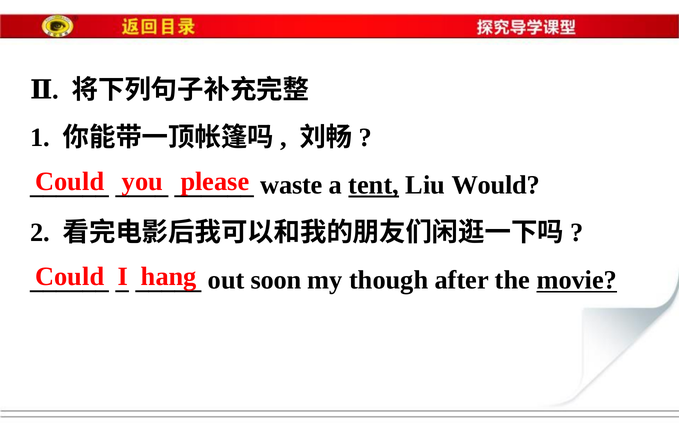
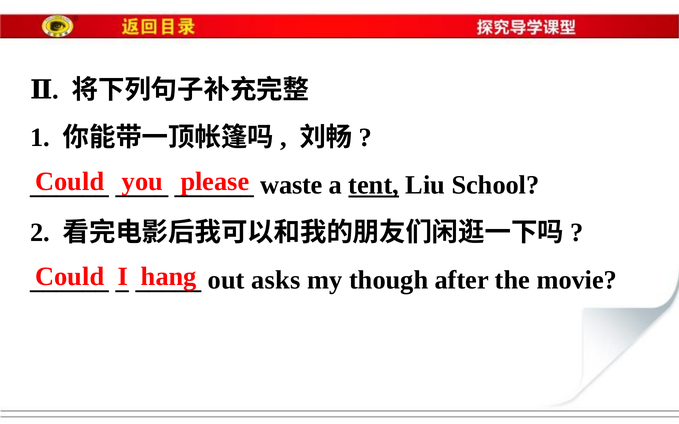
Would: Would -> School (496, 185)
soon: soon -> asks (276, 280)
movie underline: present -> none (577, 280)
